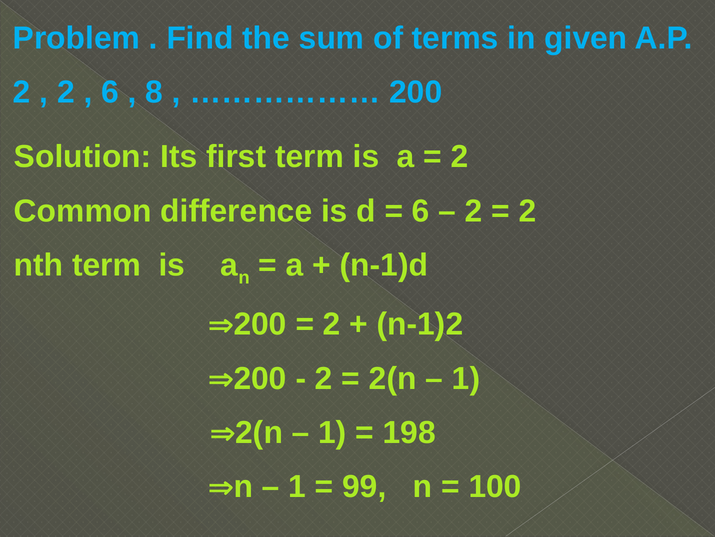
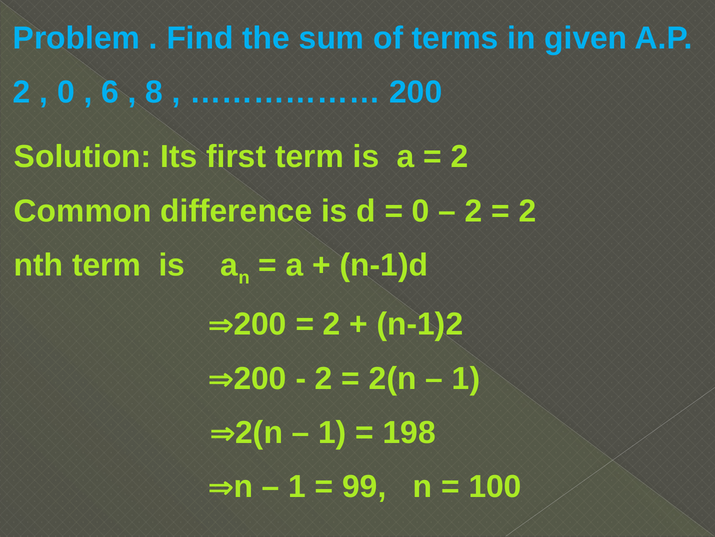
2: 2 -> 0 (66, 92)
6: 6 -> 0 (421, 211)
